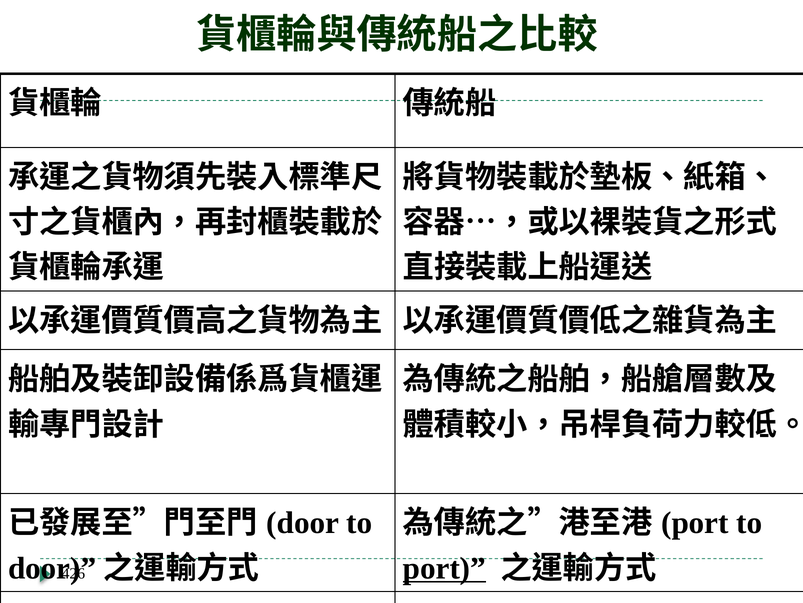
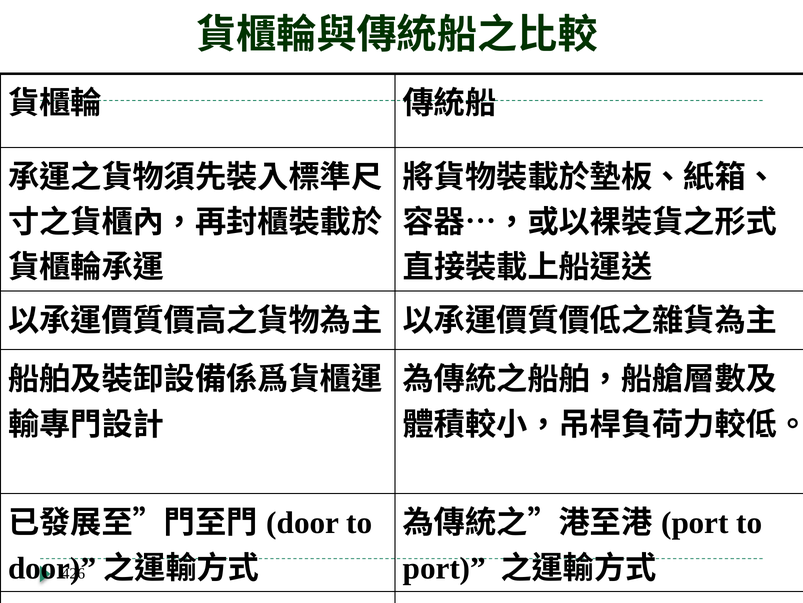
port underline: present -> none (444, 568)
